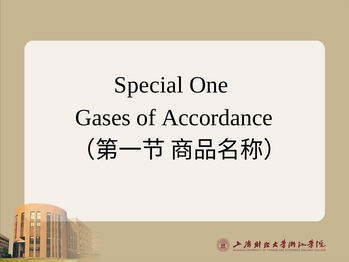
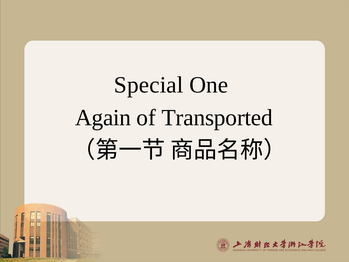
Gases: Gases -> Again (103, 118)
Accordance: Accordance -> Transported (217, 118)
